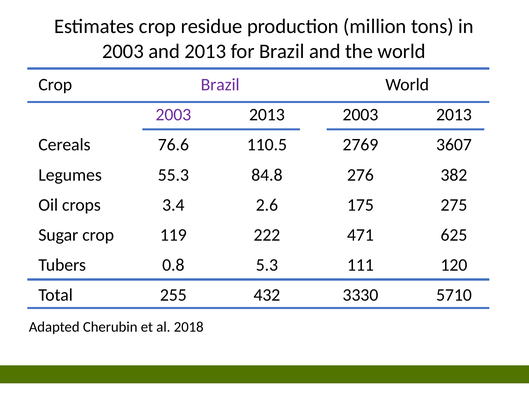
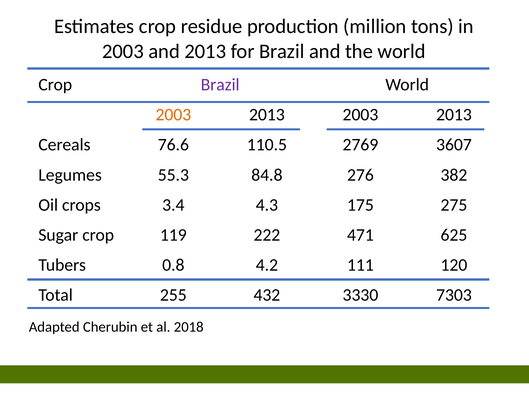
2003 colour: purple -> orange (173, 115)
2.6: 2.6 -> 4.3 (267, 205)
5.3: 5.3 -> 4.2 (267, 265)
5710: 5710 -> 7303 (454, 295)
